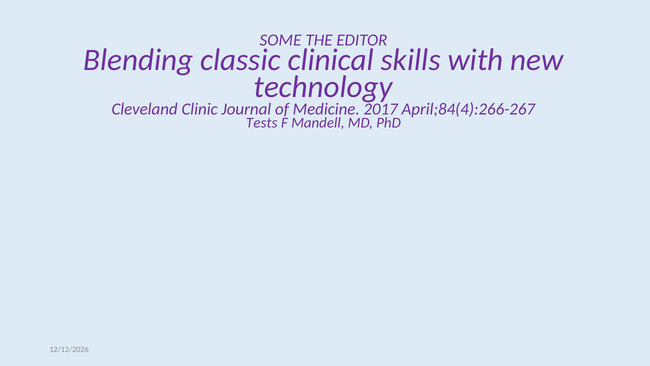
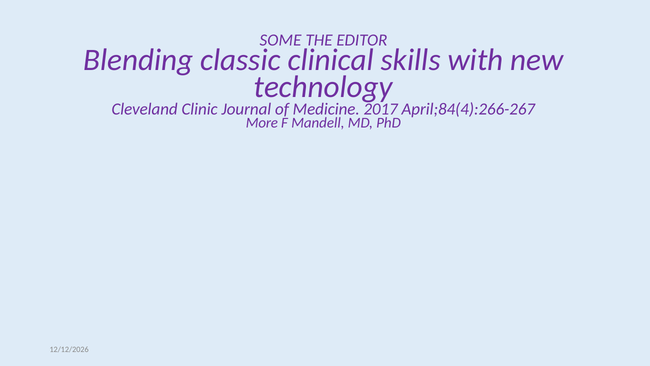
Tests: Tests -> More (262, 123)
